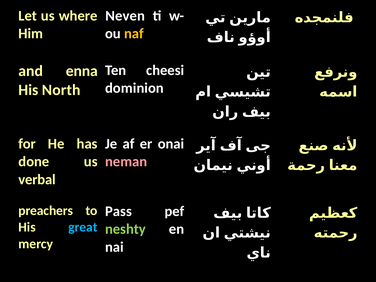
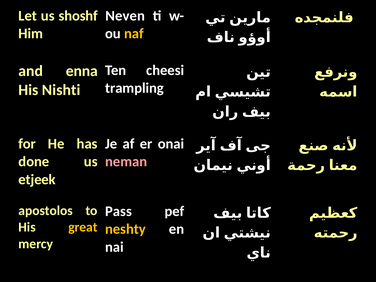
where: where -> shoshf (78, 16)
dominion: dominion -> trampling (134, 88)
North: North -> Nishti (61, 90)
verbal: verbal -> etjeek (37, 180)
preachers: preachers -> apostolos (46, 211)
great colour: light blue -> yellow (83, 227)
neshty colour: light green -> yellow (125, 229)
